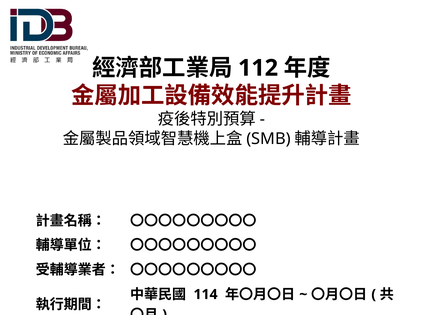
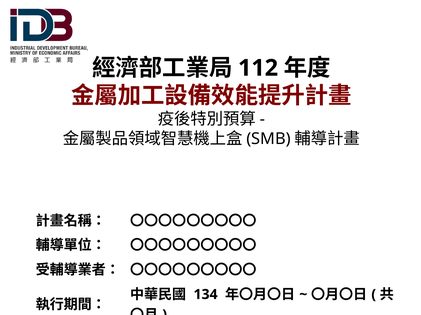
114: 114 -> 134 (206, 295)
